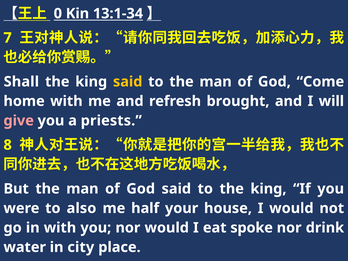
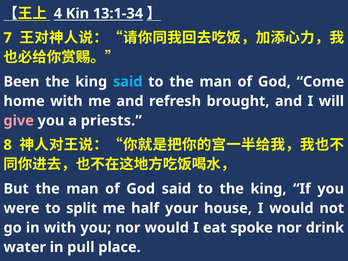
0: 0 -> 4 (58, 14)
Shall: Shall -> Been (21, 82)
said colour: yellow -> light blue (128, 82)
also: also -> split (82, 208)
city: city -> pull (81, 247)
